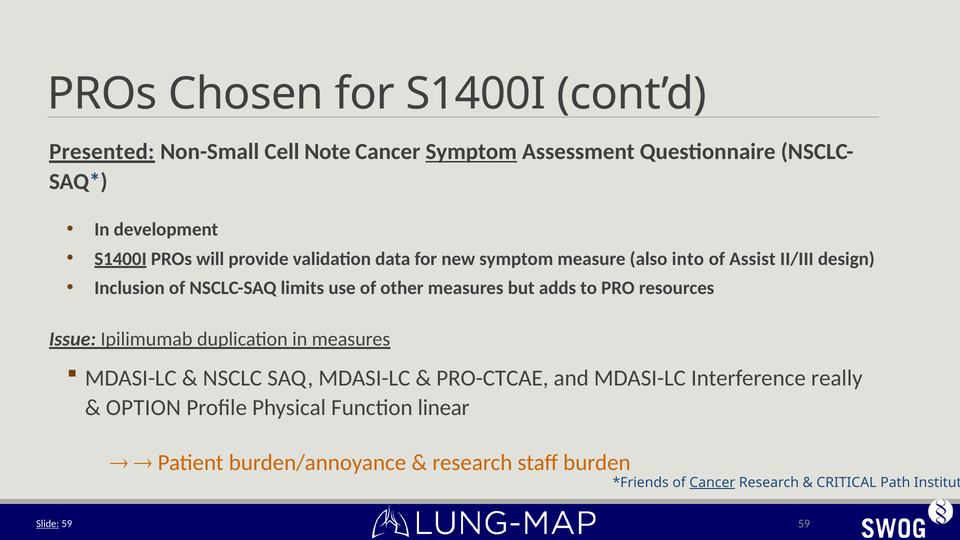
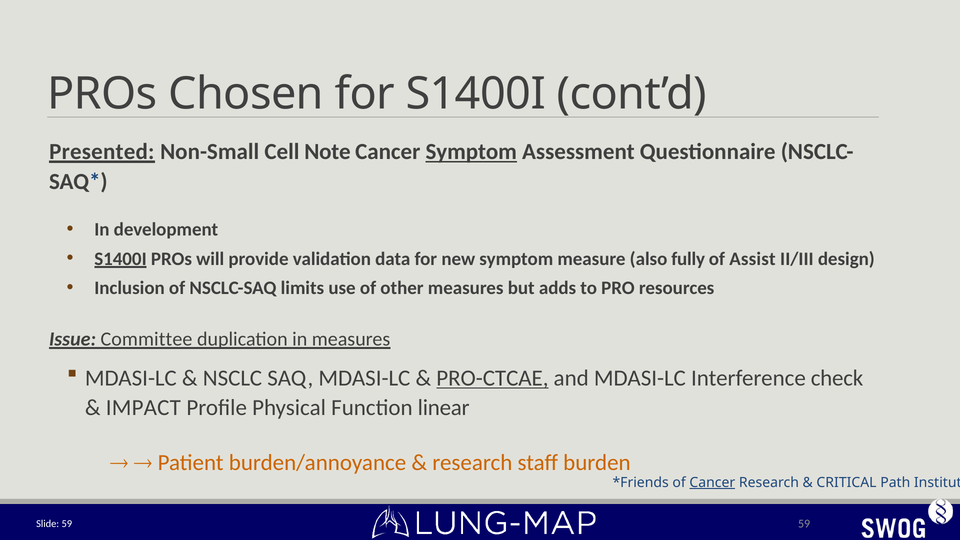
into: into -> fully (688, 259)
Ipilimumab: Ipilimumab -> Committee (146, 339)
PRO-CTCAE underline: none -> present (492, 378)
really: really -> check (837, 378)
OPTION: OPTION -> IMPACT (143, 408)
Slide underline: present -> none (48, 524)
